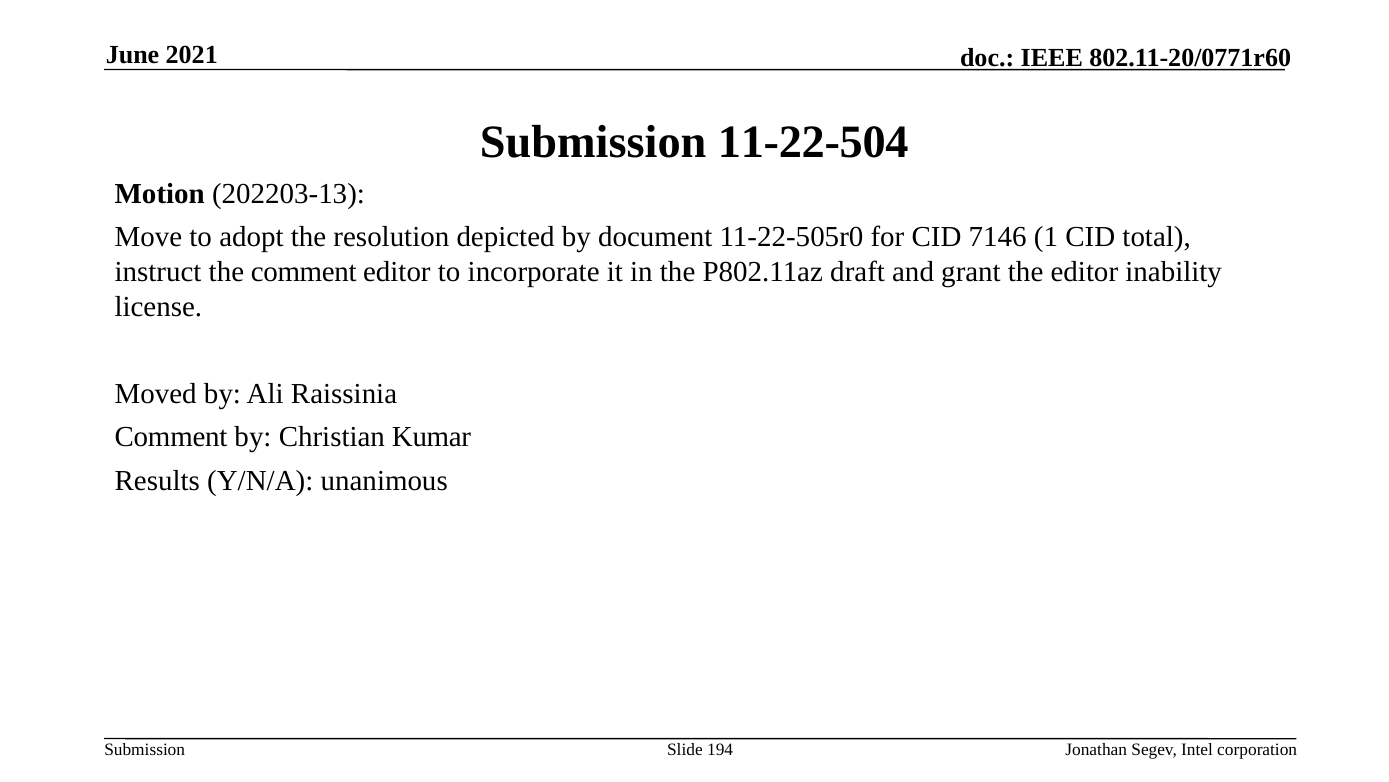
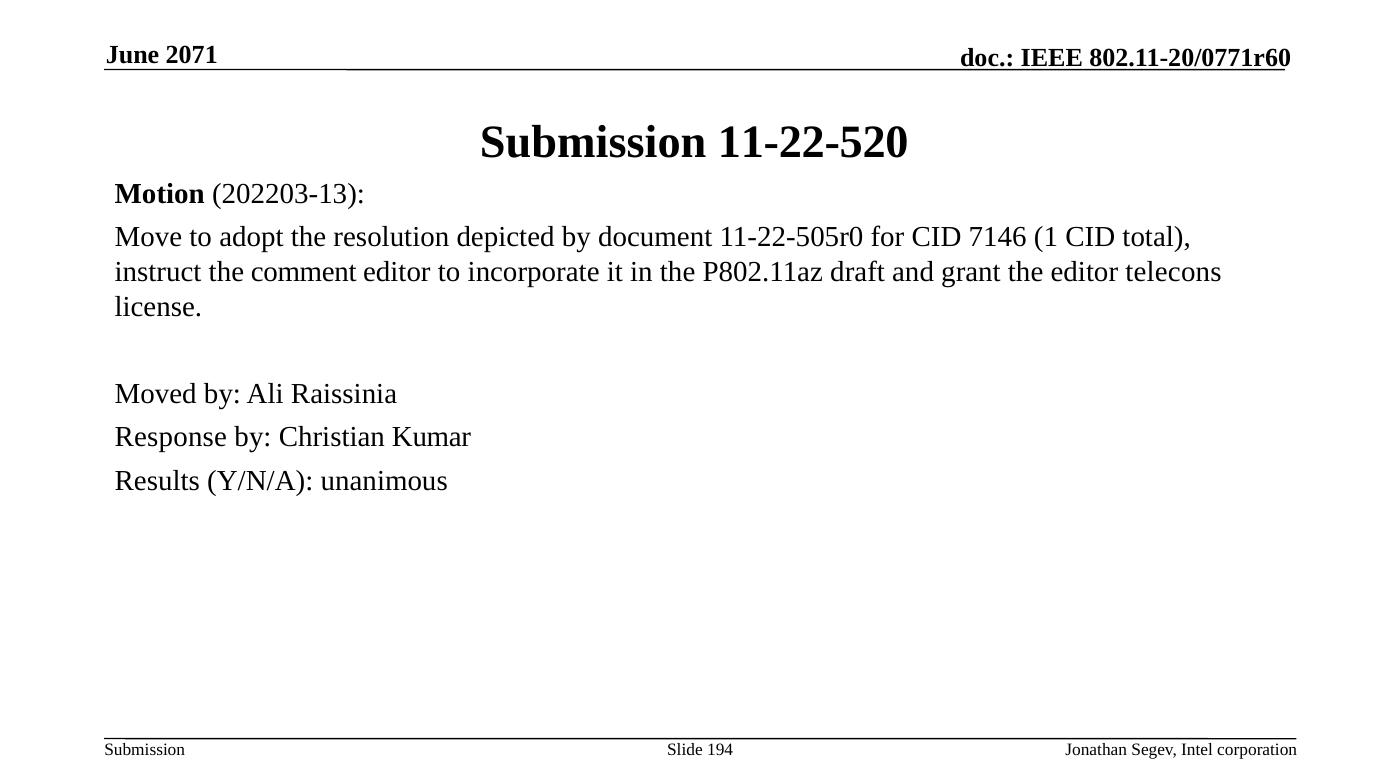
2021: 2021 -> 2071 (192, 55)
11-22-504: 11-22-504 -> 11-22-520 (813, 142)
inability: inability -> telecons (1174, 272)
Comment: Comment -> Response (171, 437)
